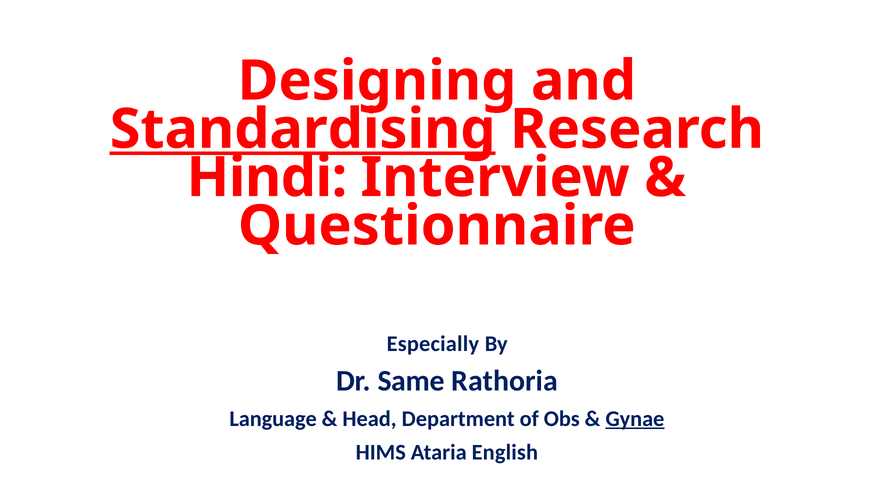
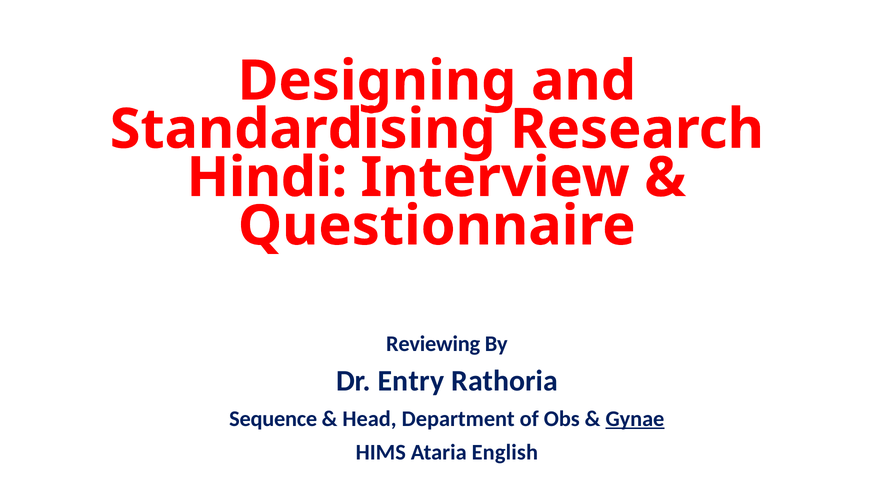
Standardising underline: present -> none (303, 129)
Especially: Especially -> Reviewing (433, 344)
Same: Same -> Entry (411, 381)
Language: Language -> Sequence (273, 419)
